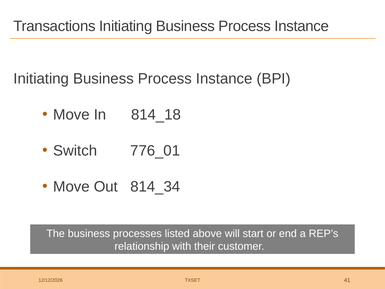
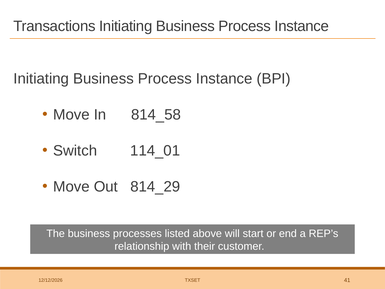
814_18: 814_18 -> 814_58 (156, 115)
776_01: 776_01 -> 114_01 (155, 151)
814_34: 814_34 -> 814_29 (155, 186)
